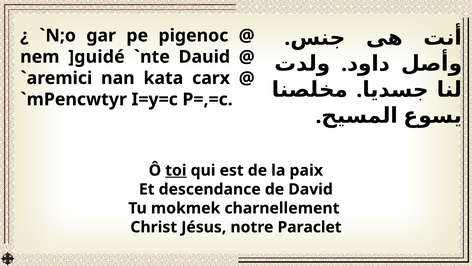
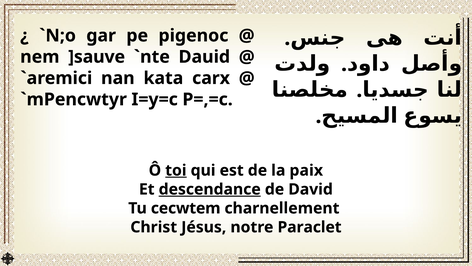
]guidé: ]guidé -> ]sauve (97, 57)
descendance underline: none -> present (210, 189)
mokmek: mokmek -> cecwtem (186, 208)
